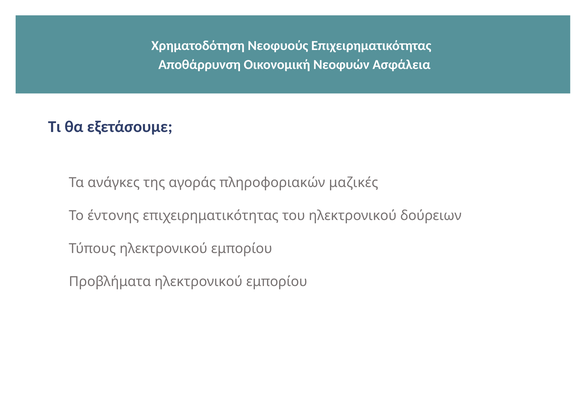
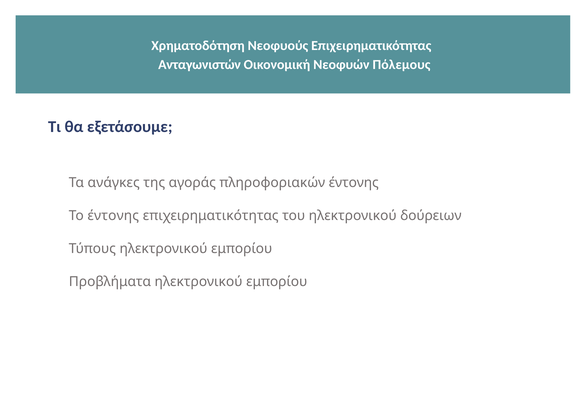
Αποθάρρυνση: Αποθάρρυνση -> Ανταγωνιστών (200, 65)
Ασφάλεια: Ασφάλεια -> Πόλεμους (401, 65)
πληροφοριακών μαζικές: μαζικές -> έντονης (354, 183)
